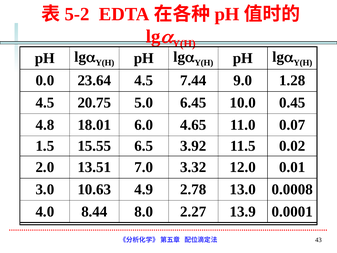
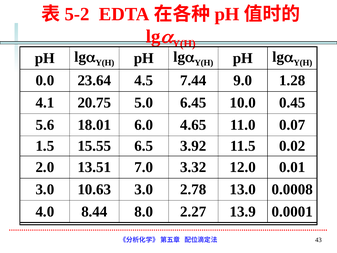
4.5: 4.5 -> 4.1 (45, 103)
4.8: 4.8 -> 5.6 (45, 125)
10.63 4.9: 4.9 -> 3.0 (144, 189)
